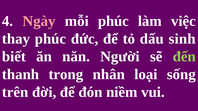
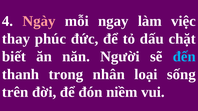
mỗi phúc: phúc -> ngay (113, 21)
sinh: sinh -> chặt (182, 39)
đến colour: light green -> light blue (184, 57)
